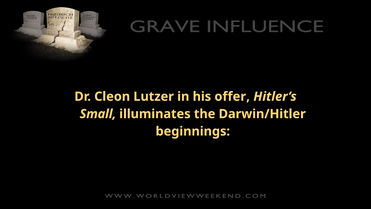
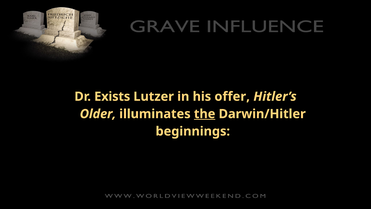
Cleon: Cleon -> Exists (112, 96)
Small: Small -> Older (98, 114)
the underline: none -> present (205, 114)
